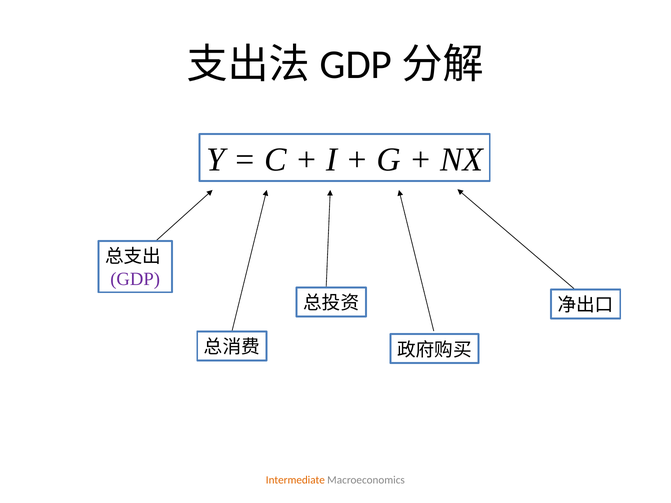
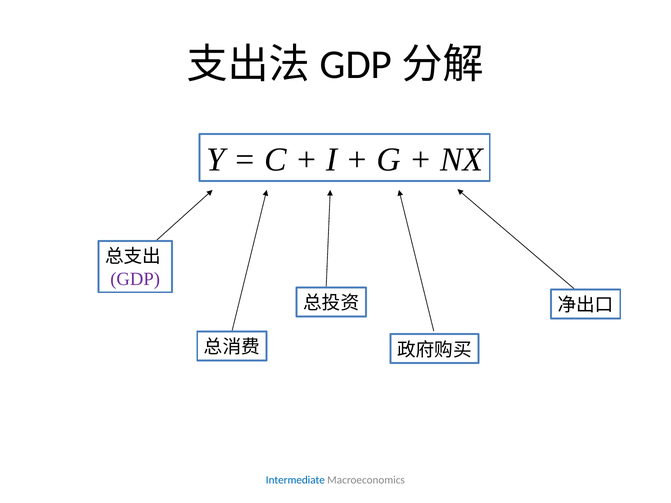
Intermediate colour: orange -> blue (295, 480)
